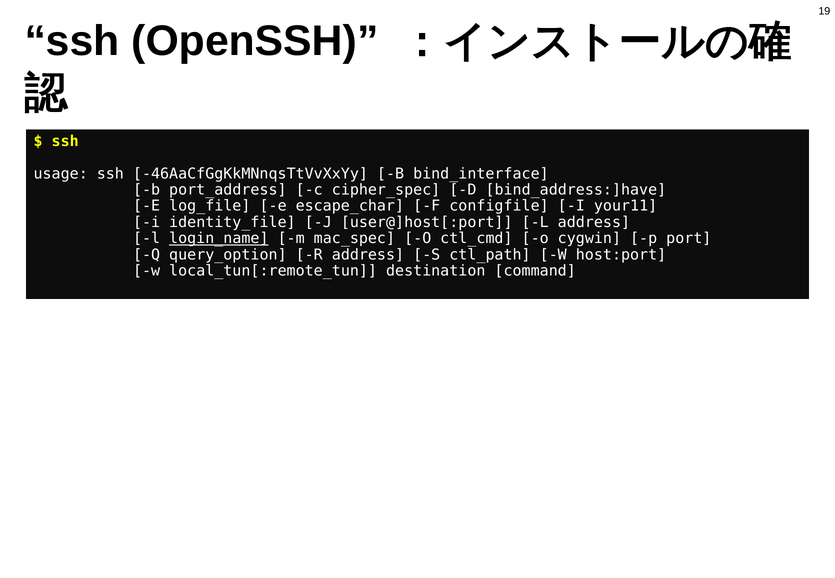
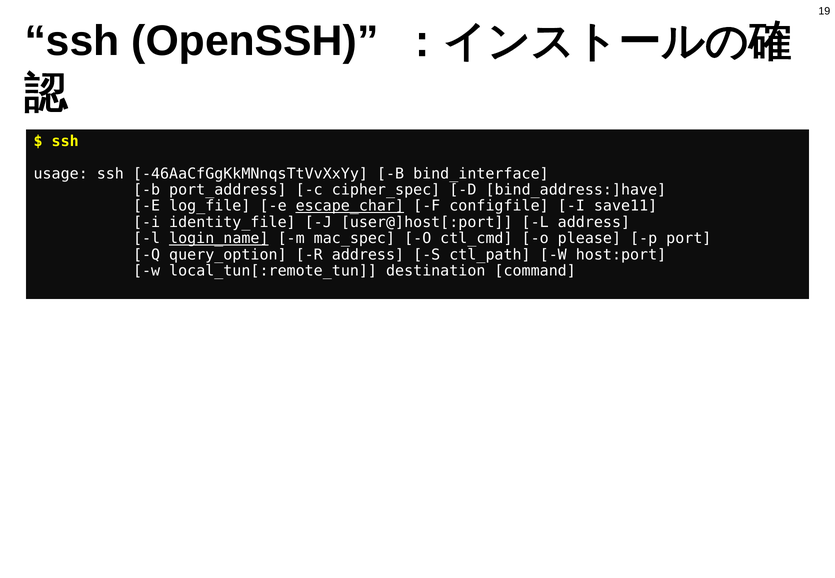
escape_char underline: none -> present (350, 206)
your11: your11 -> save11 (626, 206)
cygwin: cygwin -> please (589, 238)
